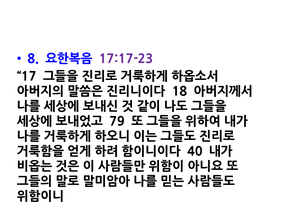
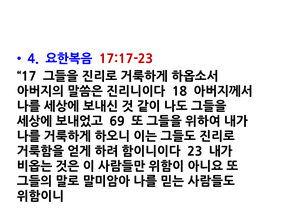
8: 8 -> 4 (33, 59)
17:17-23 colour: purple -> red (126, 59)
79: 79 -> 69 (117, 122)
40: 40 -> 23 (195, 152)
